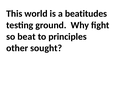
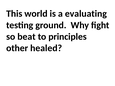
beatitudes: beatitudes -> evaluating (86, 14)
sought: sought -> healed (46, 48)
